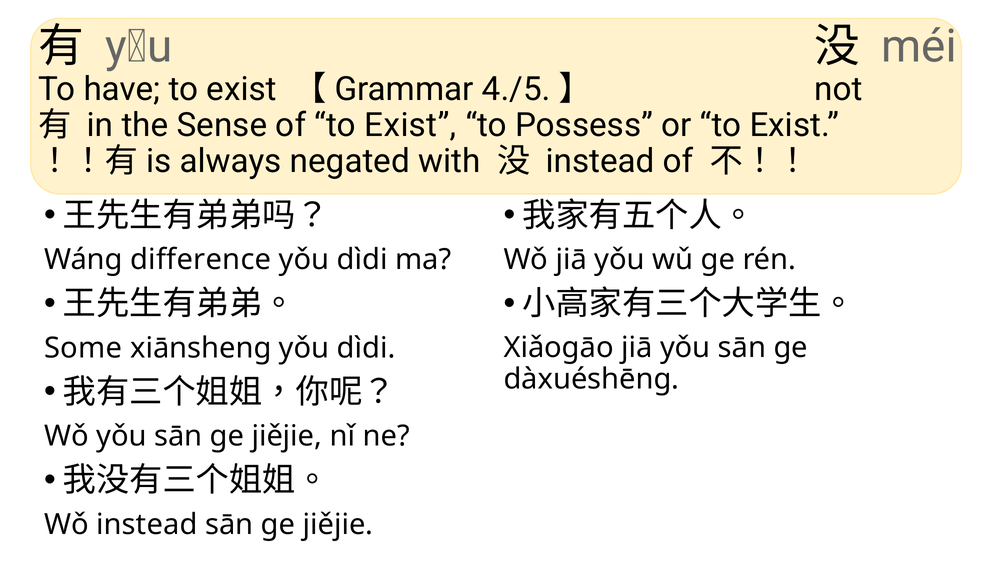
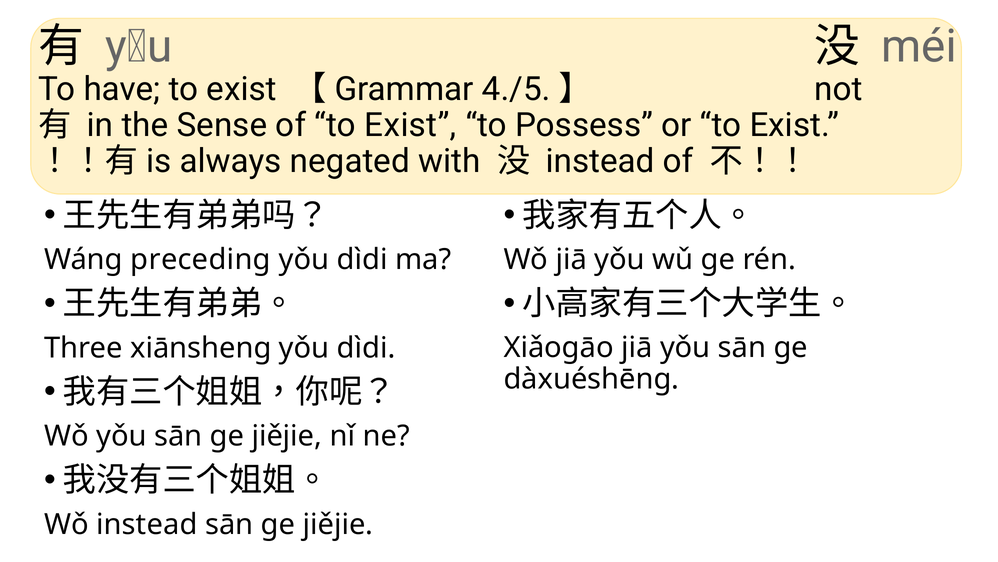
difference: difference -> preceding (201, 259)
Some: Some -> Three (83, 348)
